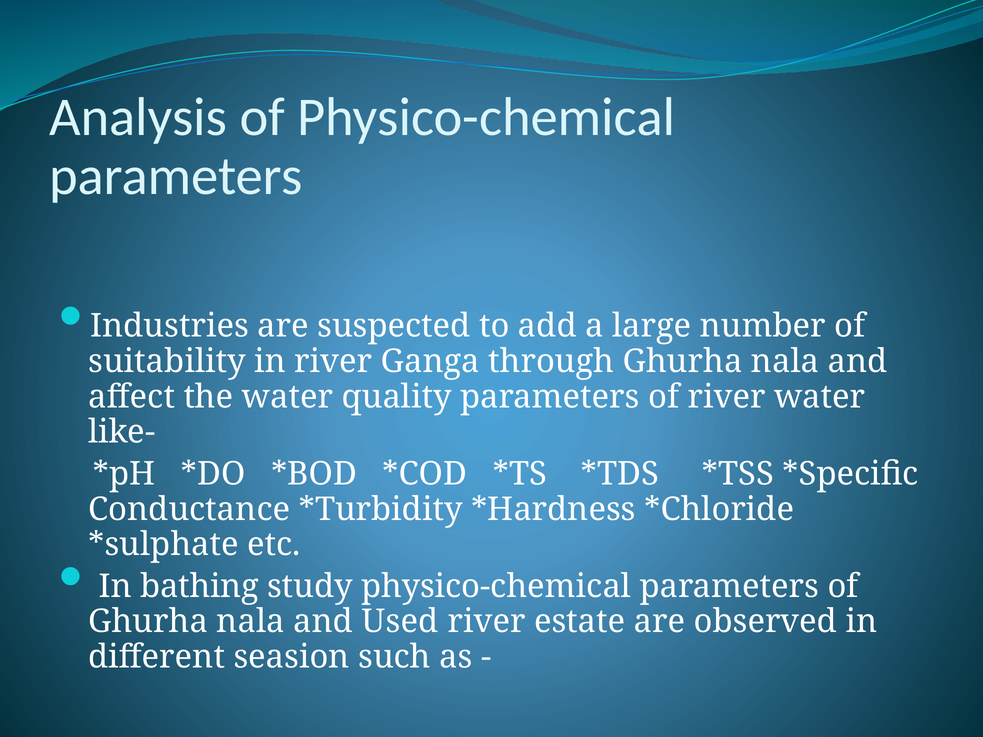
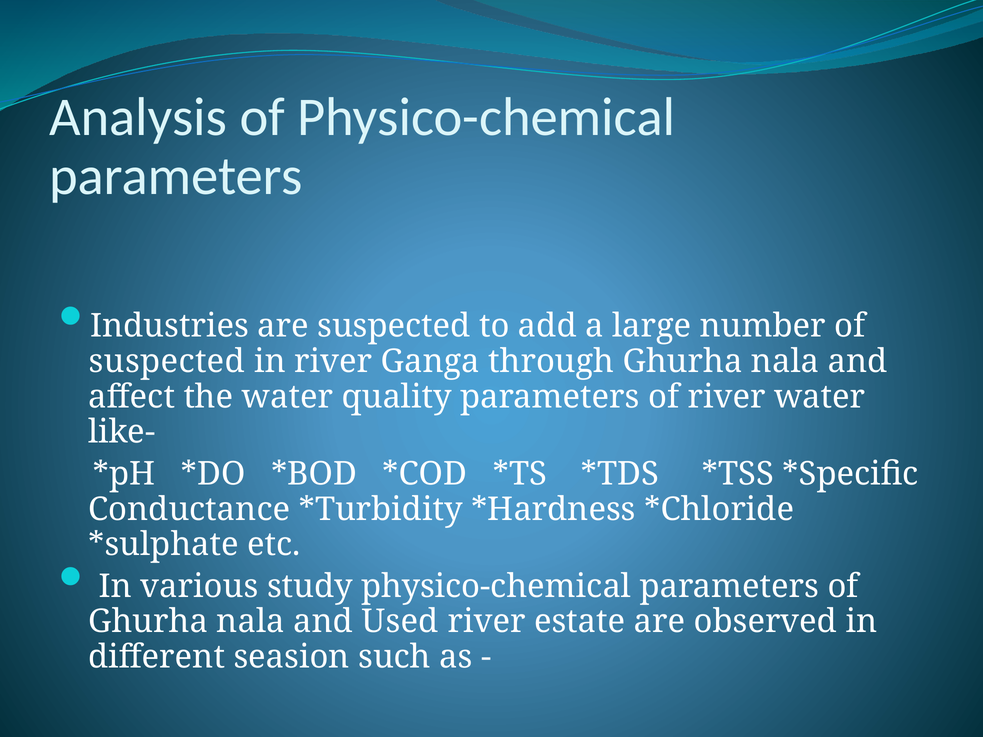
suitability: suitability -> suspected (167, 362)
bathing: bathing -> various (199, 586)
